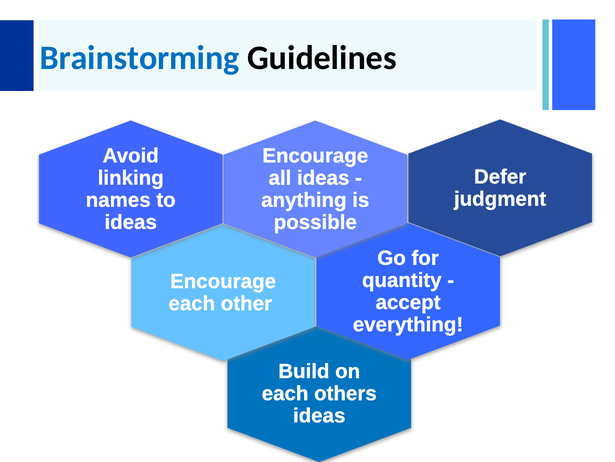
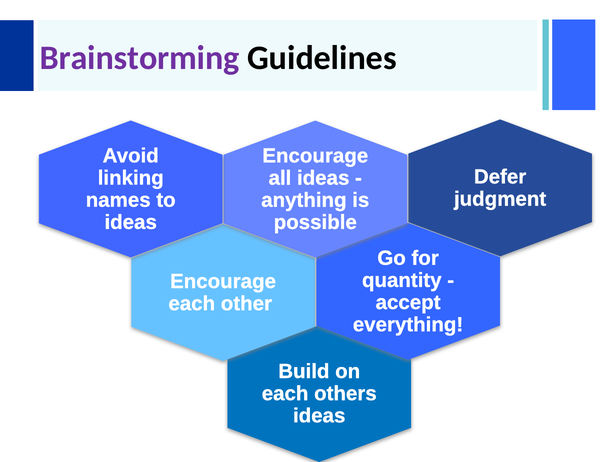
Brainstorming colour: blue -> purple (140, 58)
